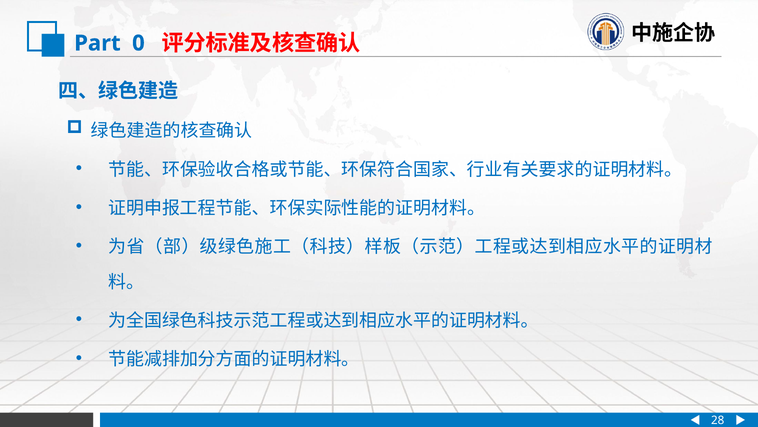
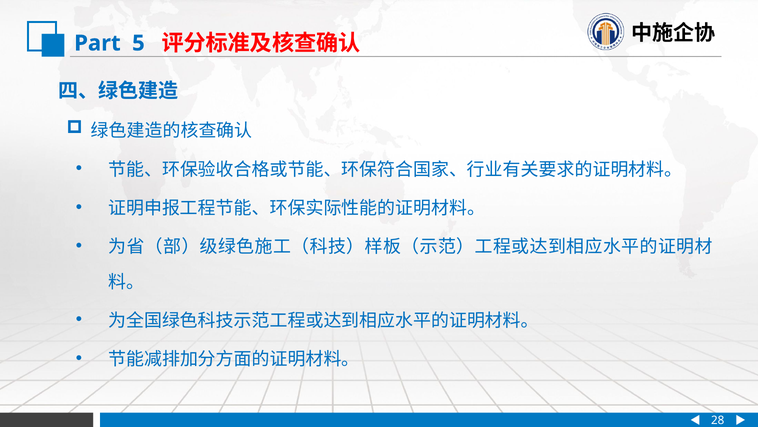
0: 0 -> 5 (138, 43)
